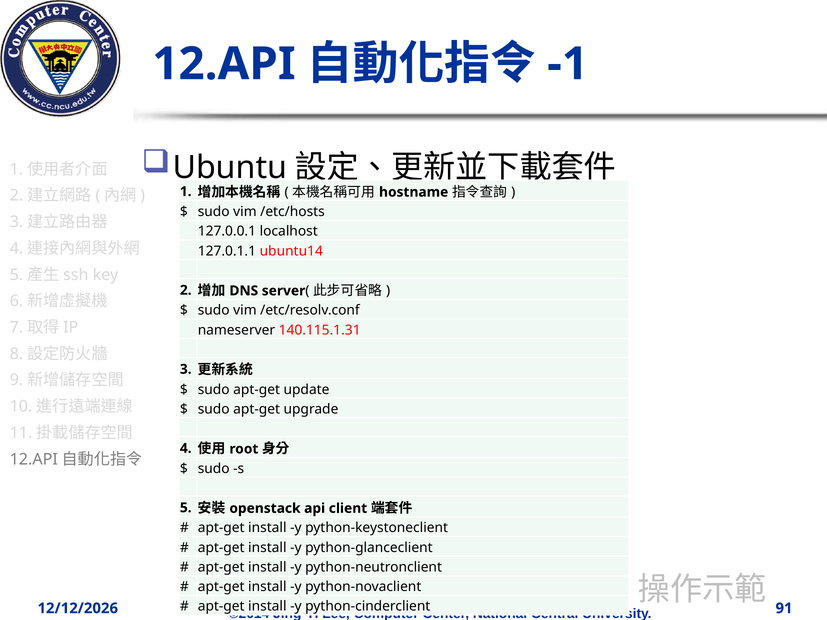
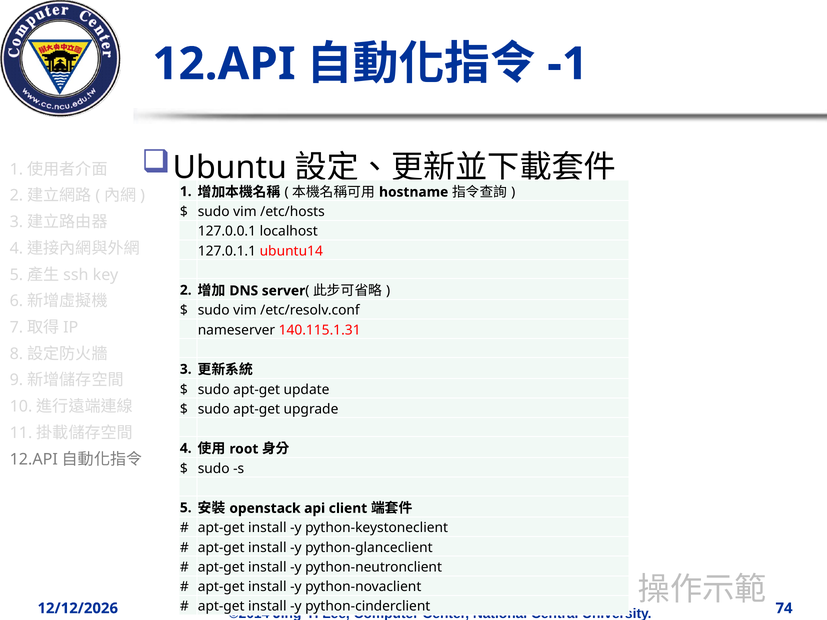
91: 91 -> 74 (784, 609)
